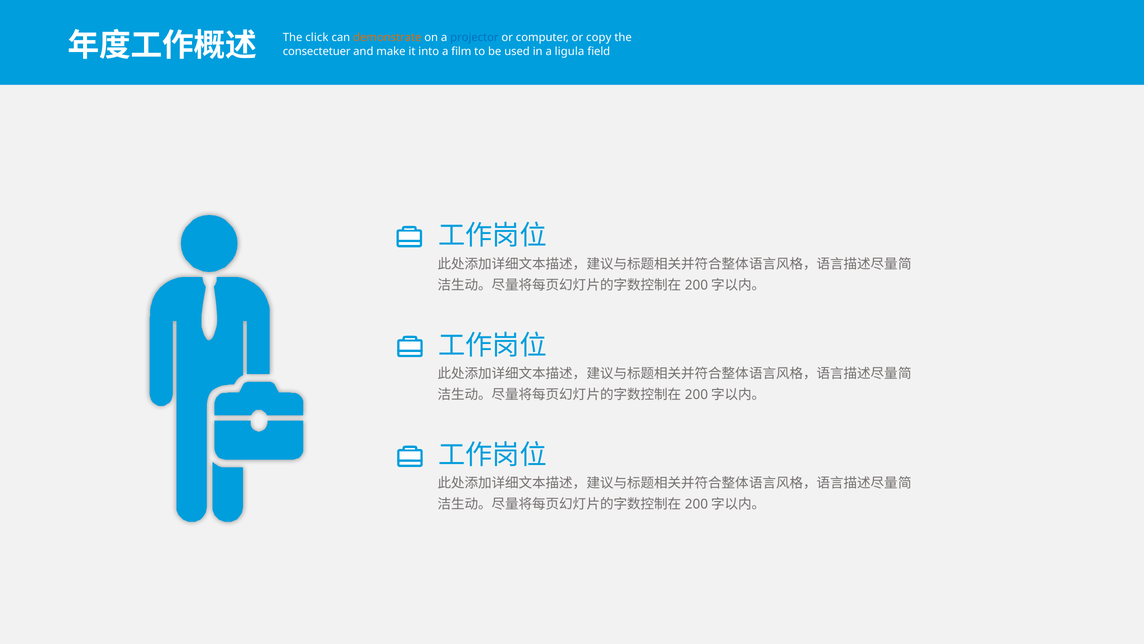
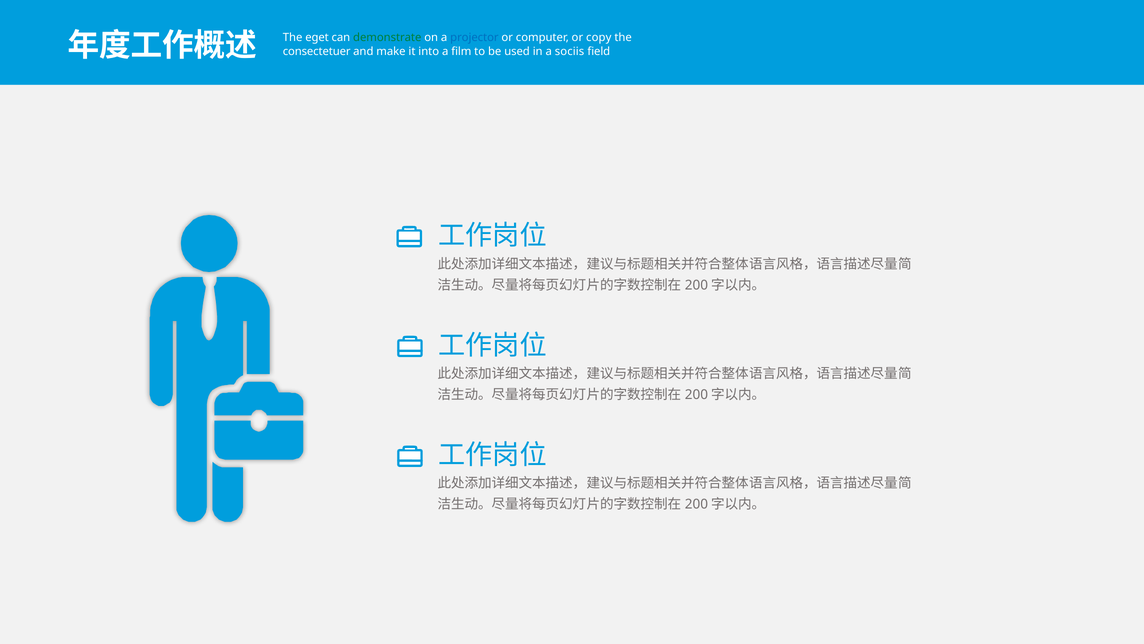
click: click -> eget (317, 38)
demonstrate colour: orange -> green (387, 38)
ligula: ligula -> sociis (570, 51)
